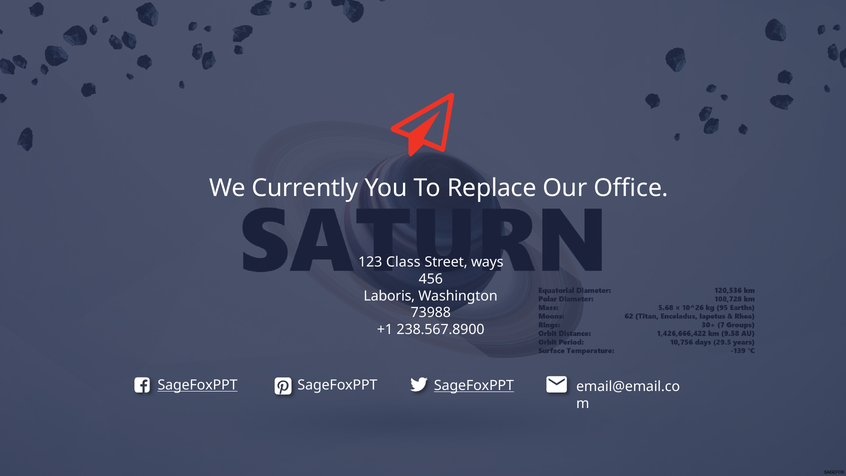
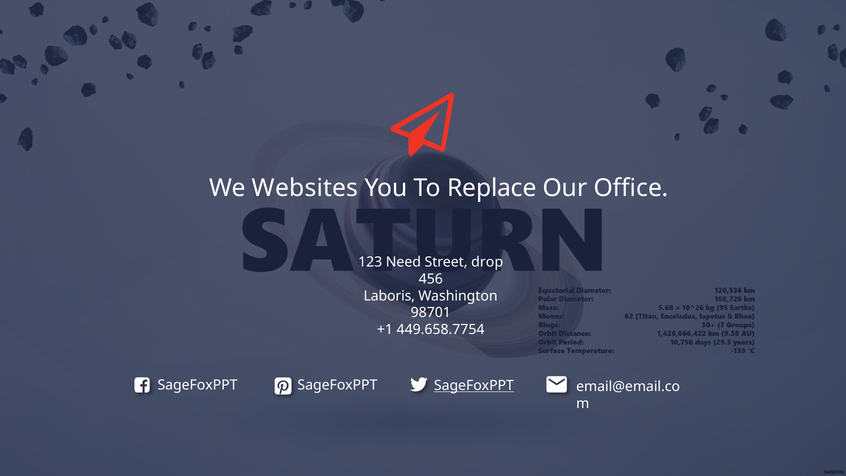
Currently: Currently -> Websites (305, 188)
Class: Class -> Need (403, 262)
ways: ways -> drop (487, 262)
73988: 73988 -> 98701 (431, 313)
238.567.8900: 238.567.8900 -> 449.658.7754 (441, 330)
SageFoxPPT underline: present -> none (198, 385)
